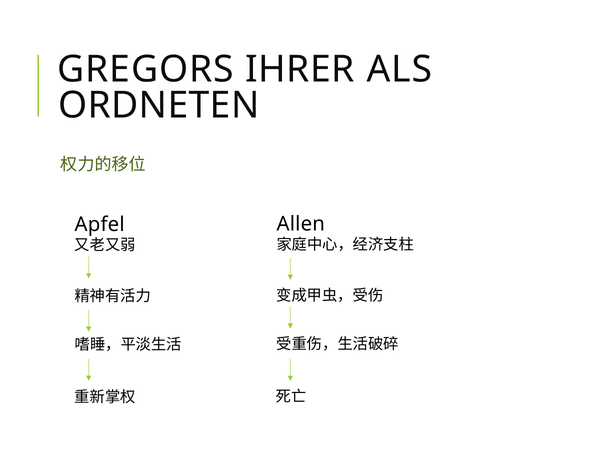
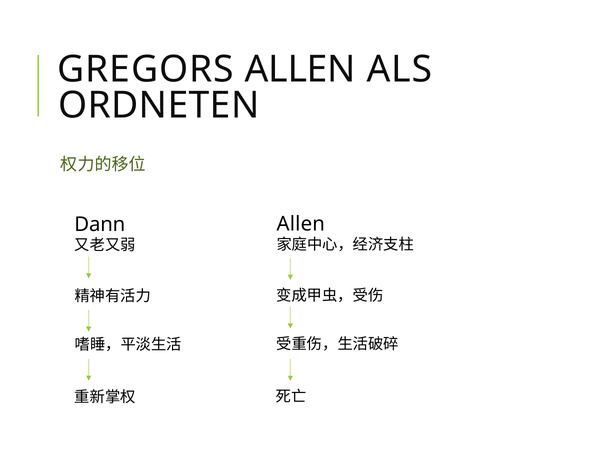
GREGORS IHRER: IHRER -> ALLEN (300, 70)
Apfel: Apfel -> Dann (100, 224)
